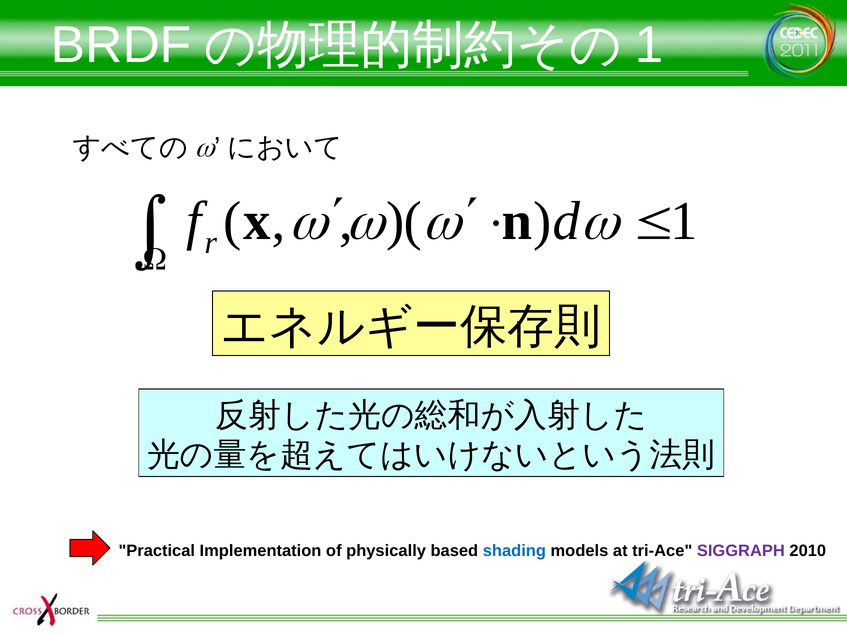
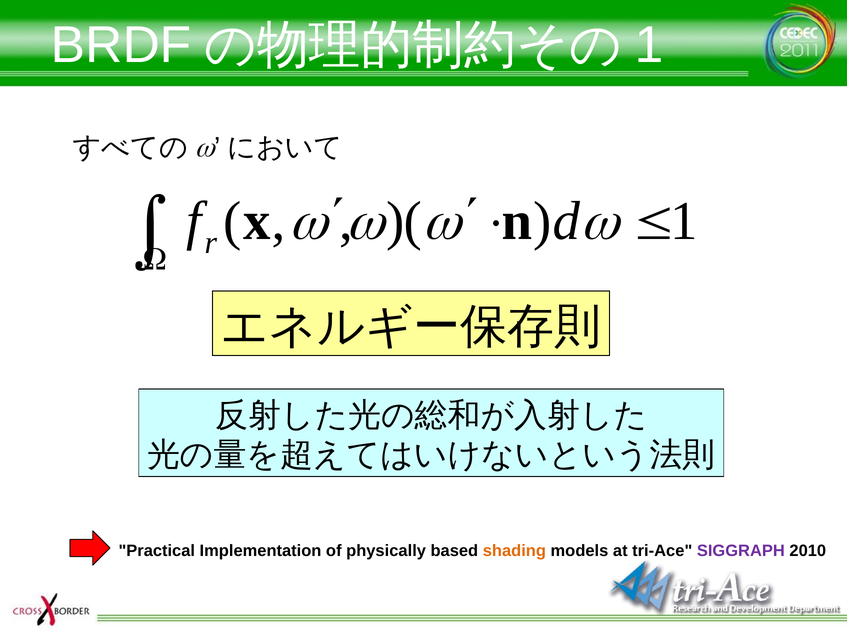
shading colour: blue -> orange (514, 551)
